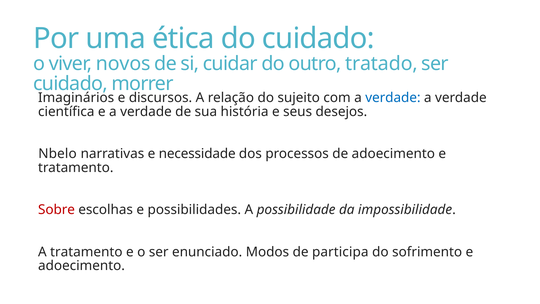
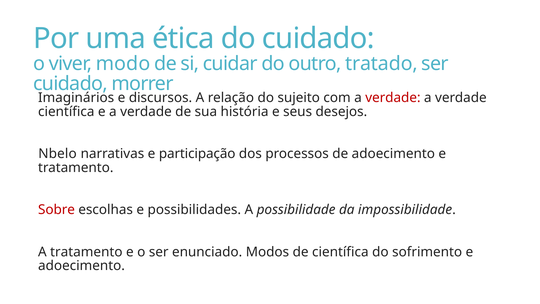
novos: novos -> modo (123, 64)
verdade colour: blue -> red (393, 98)
necessidade: necessidade -> participação (197, 154)
de participa: participa -> científica (340, 252)
